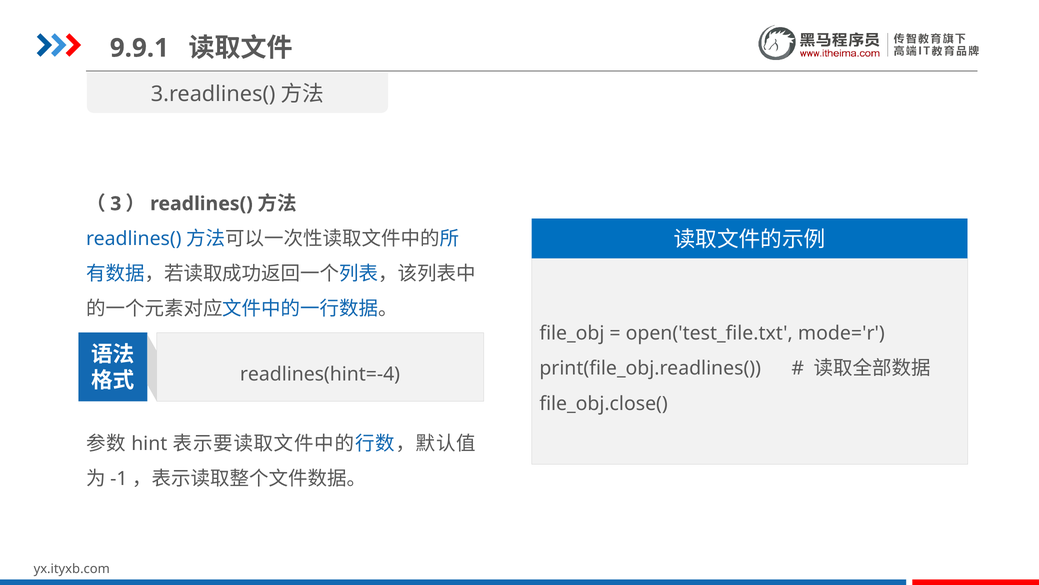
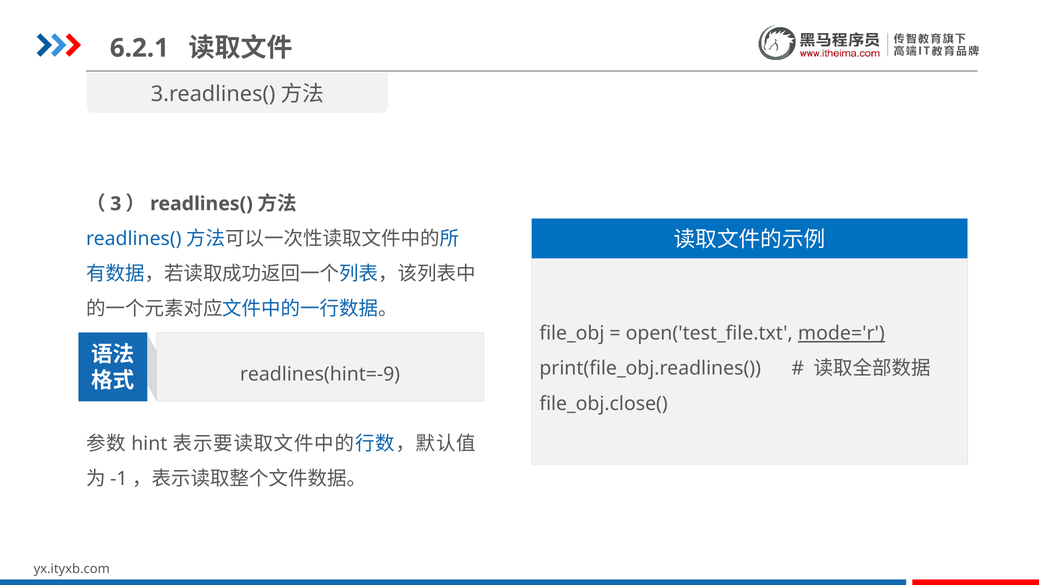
9.9.1: 9.9.1 -> 6.2.1 (139, 48)
mode='r underline: none -> present (841, 333)
readlines(hint=-4: readlines(hint=-4 -> readlines(hint=-9 (320, 374)
